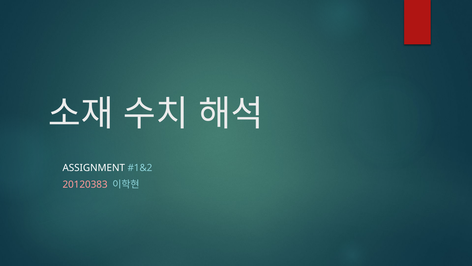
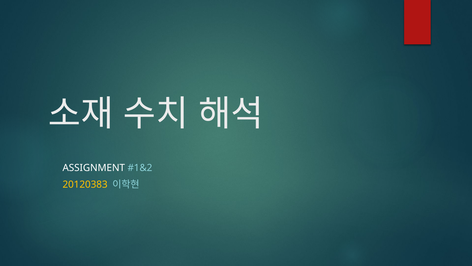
20120383 colour: pink -> yellow (85, 184)
